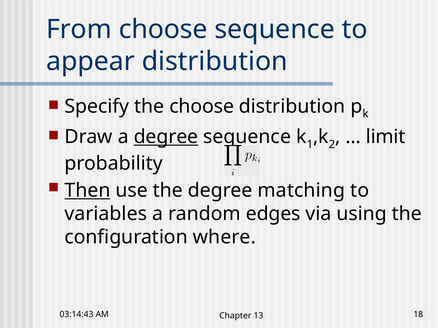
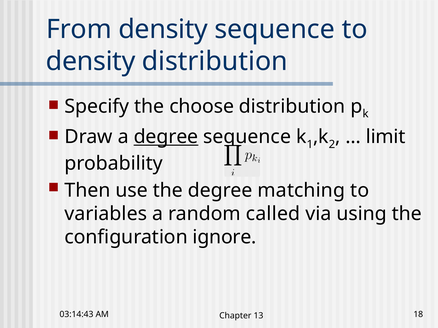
From choose: choose -> density (163, 29)
appear: appear -> density (91, 61)
Then underline: present -> none (87, 191)
edges: edges -> called (273, 214)
where: where -> ignore (225, 238)
